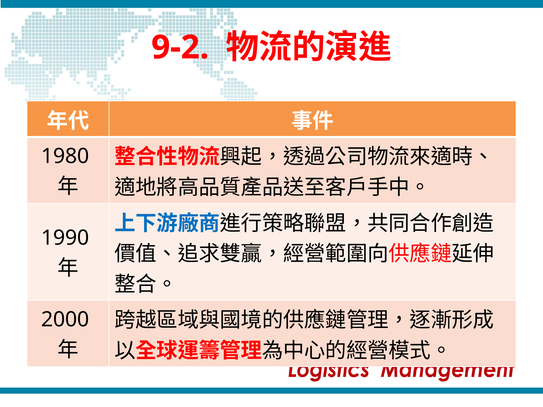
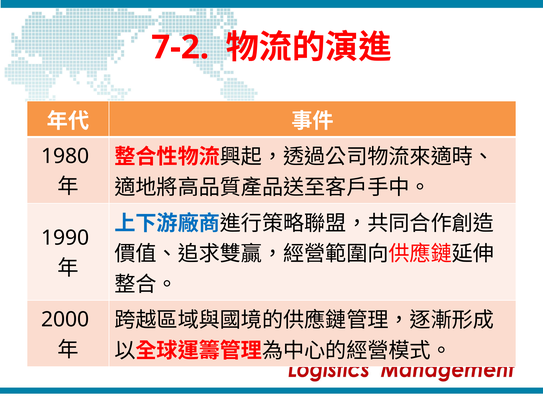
9-2: 9-2 -> 7-2 (180, 47)
